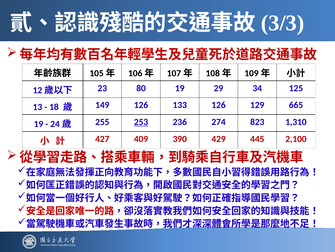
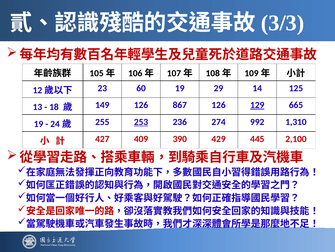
80: 80 -> 60 (141, 88)
34: 34 -> 14 (257, 88)
133: 133 -> 867 (180, 105)
129 underline: none -> present (257, 105)
823: 823 -> 992 (257, 122)
